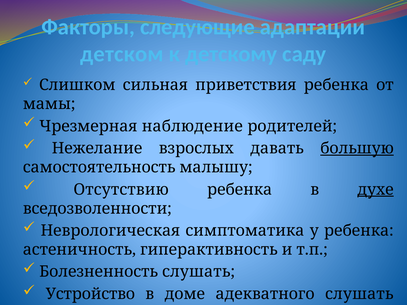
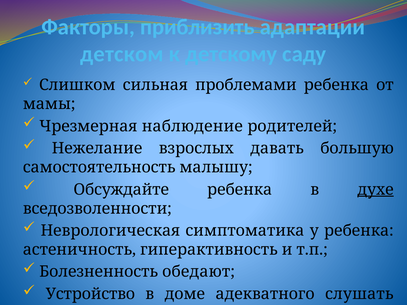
следующие: следующие -> приблизить (197, 27)
приветствия: приветствия -> проблемами (246, 85)
большую underline: present -> none (357, 148)
Отсутствию: Отсутствию -> Обсуждайте (121, 190)
Болезненность слушать: слушать -> обедают (199, 272)
